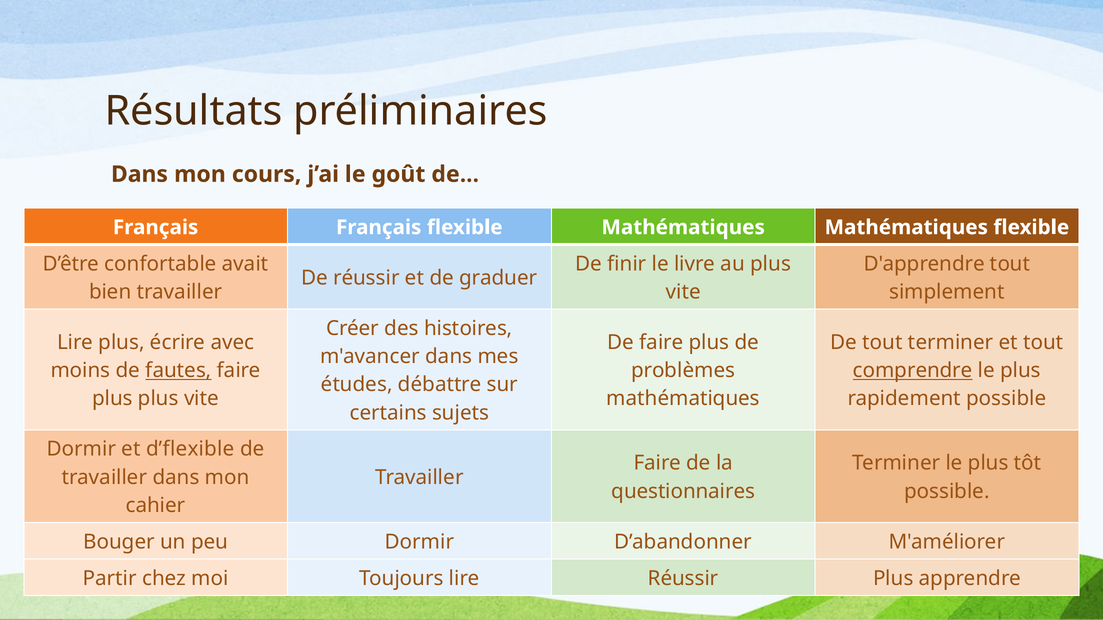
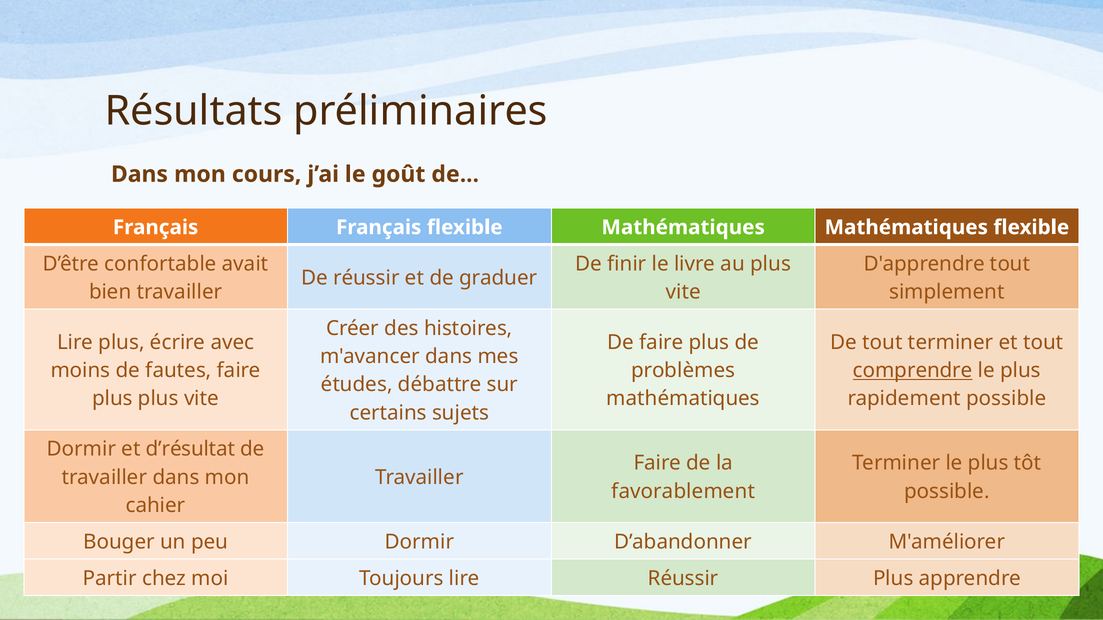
fautes underline: present -> none (178, 371)
d’flexible: d’flexible -> d’résultat (190, 449)
questionnaires: questionnaires -> favorablement (683, 492)
